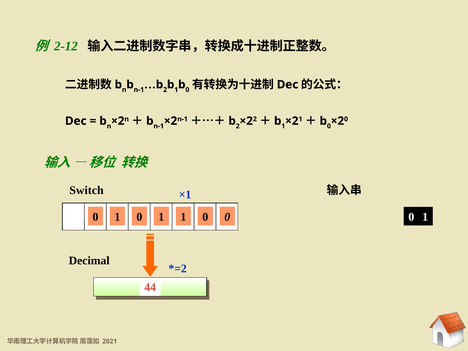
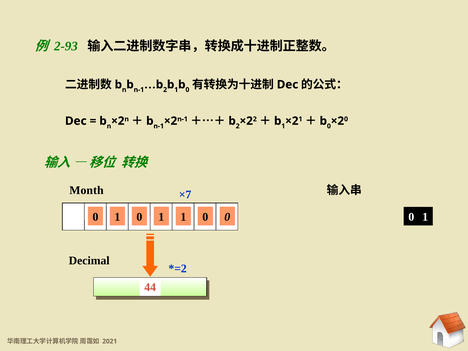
2-12: 2-12 -> 2-93 (66, 46)
Switch: Switch -> Month (86, 190)
×1: ×1 -> ×7 (185, 195)
